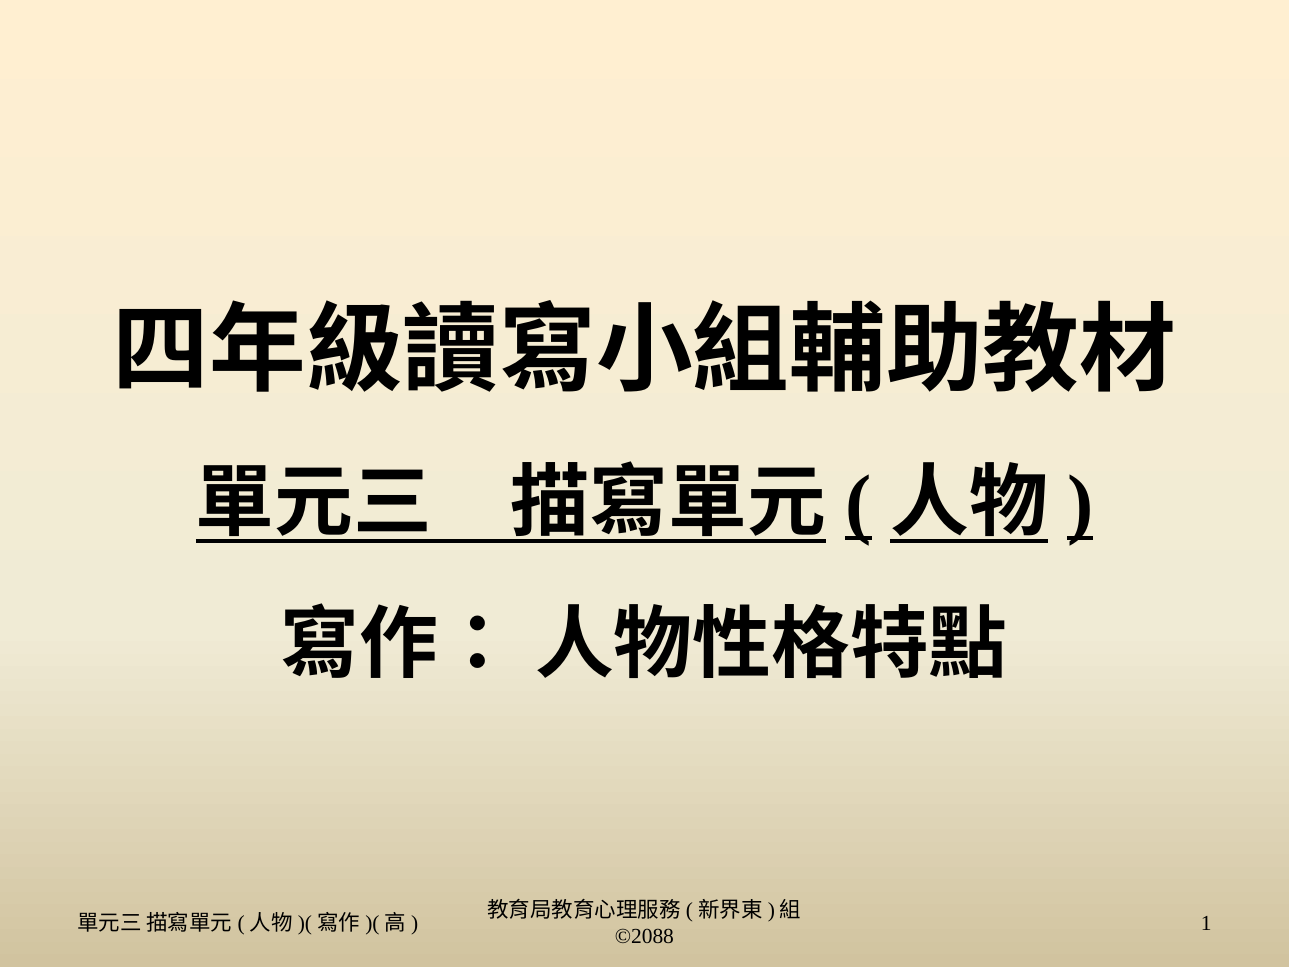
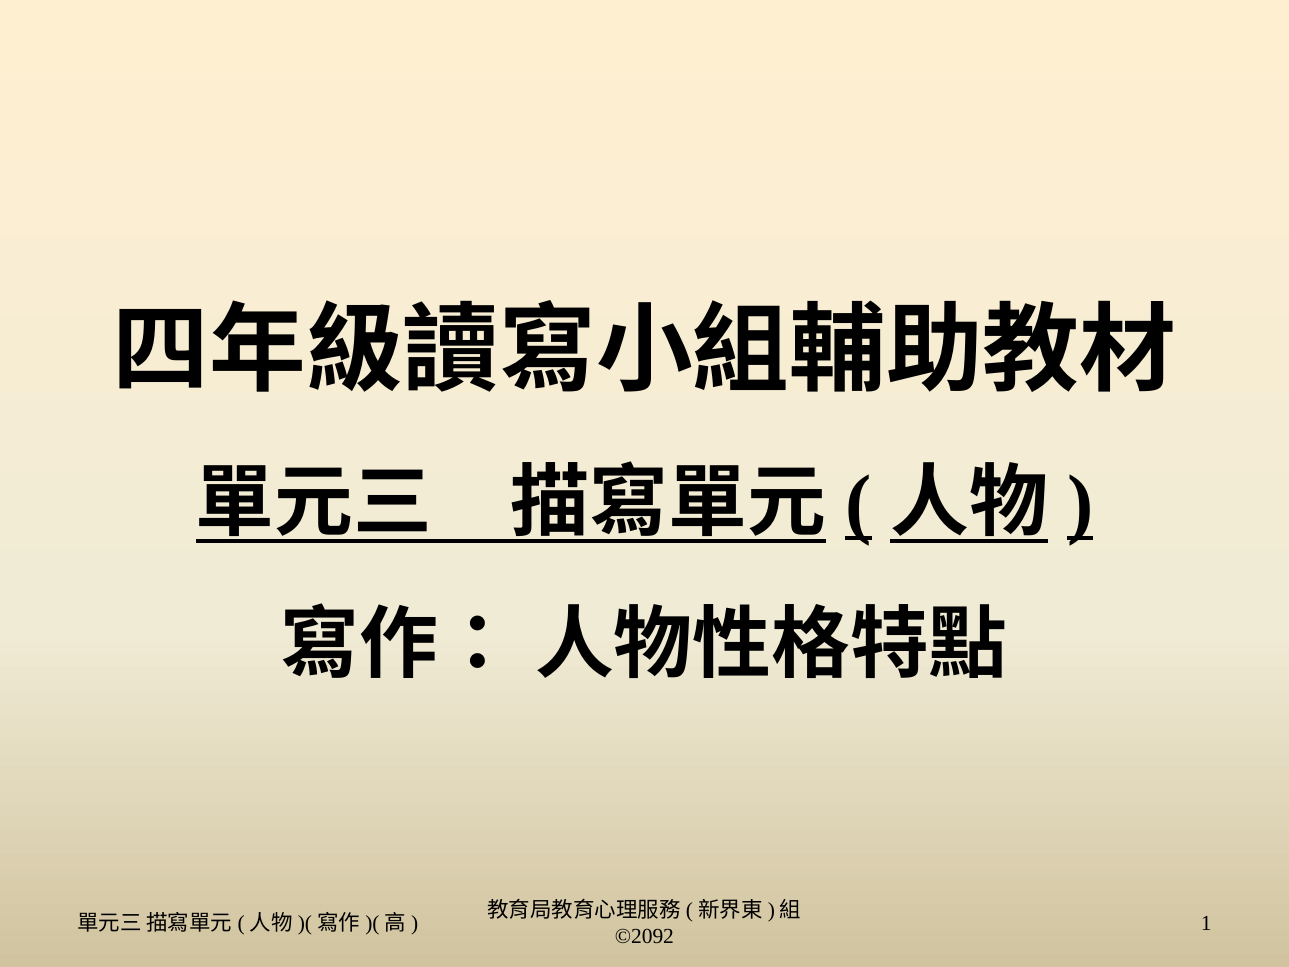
©2088: ©2088 -> ©2092 (644, 936)
